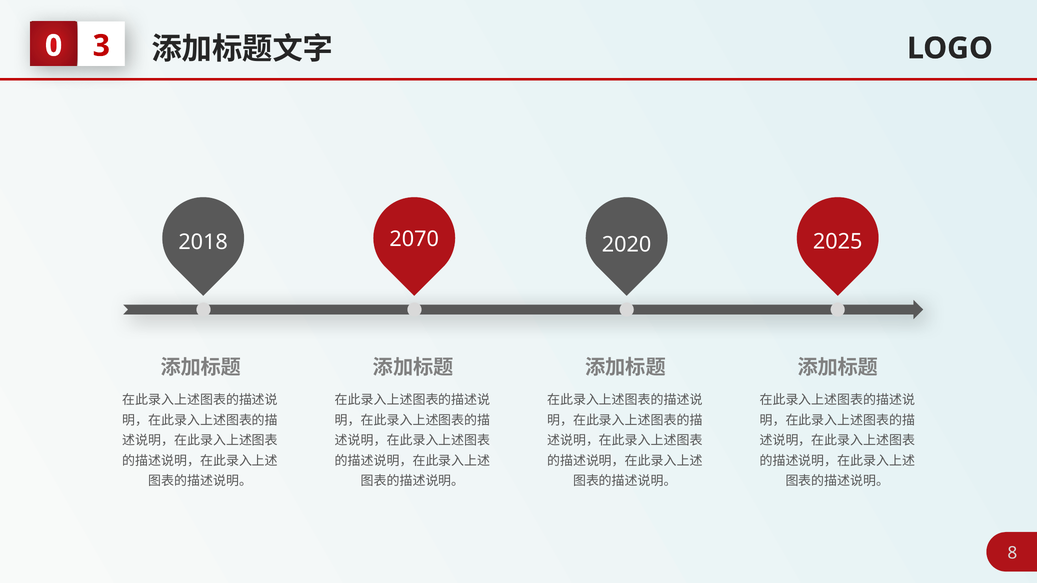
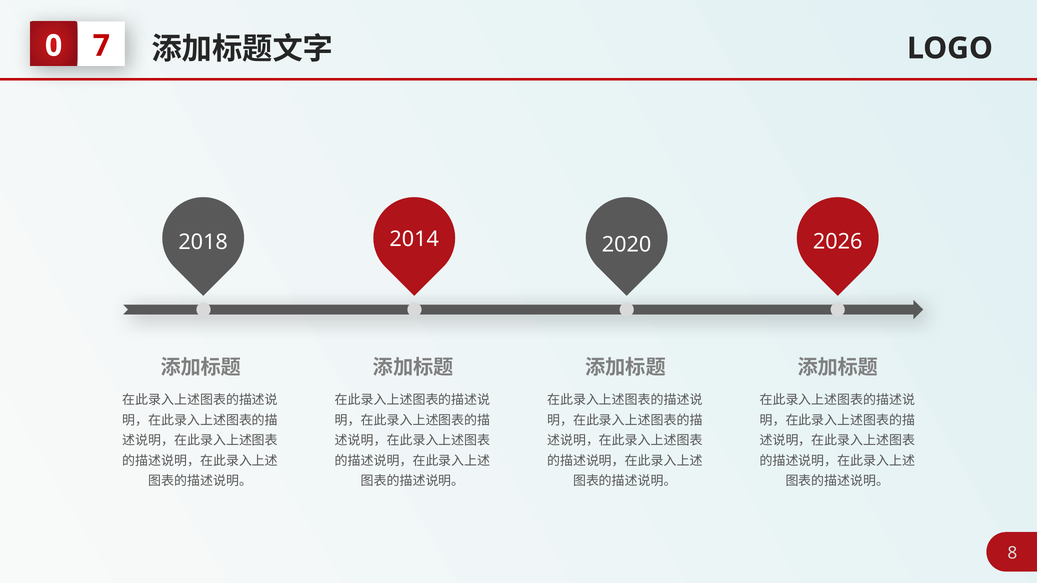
3: 3 -> 7 (101, 46)
2070: 2070 -> 2014 (414, 239)
2025: 2025 -> 2026 (838, 242)
